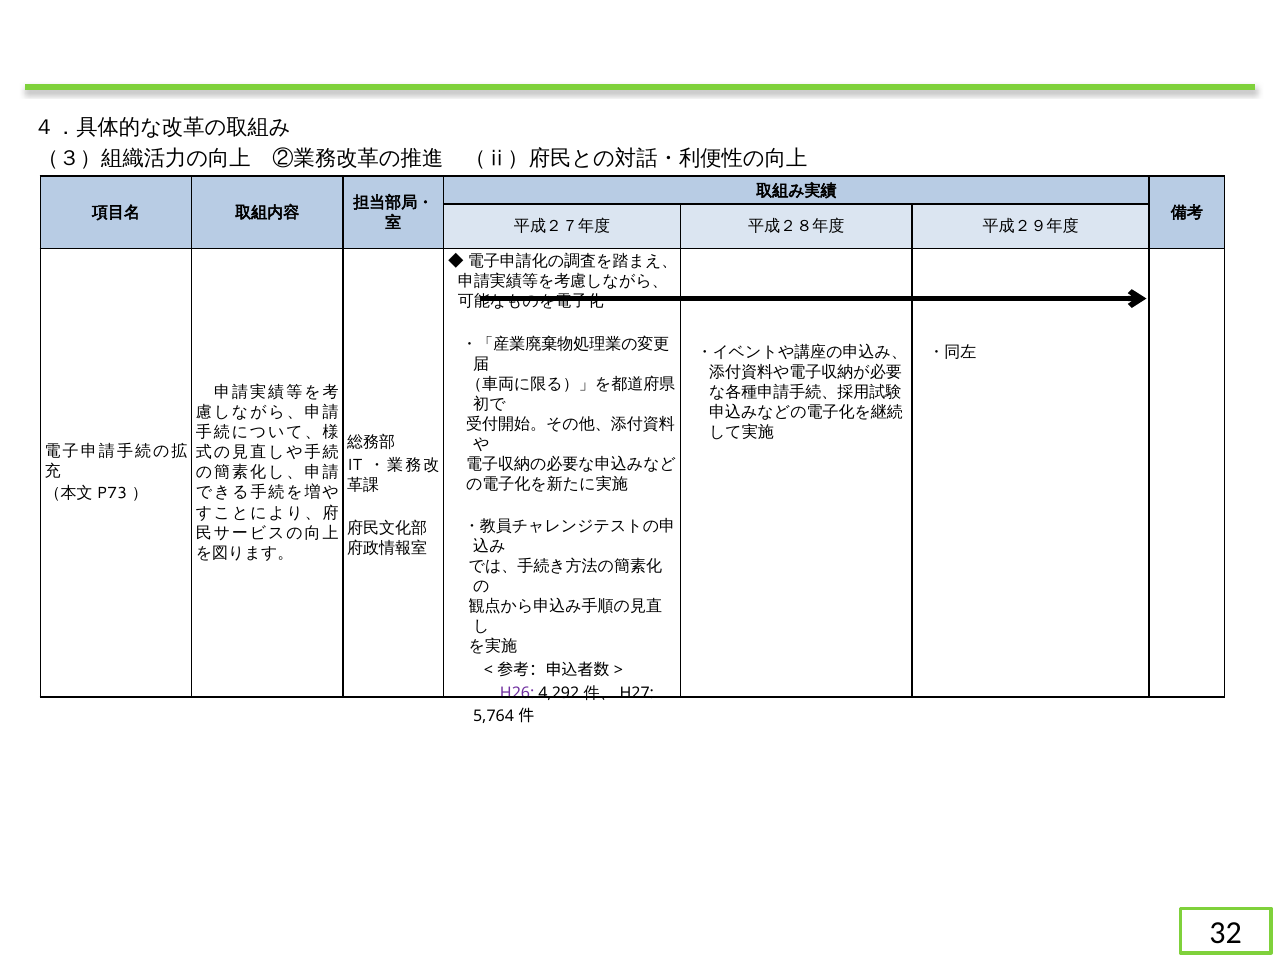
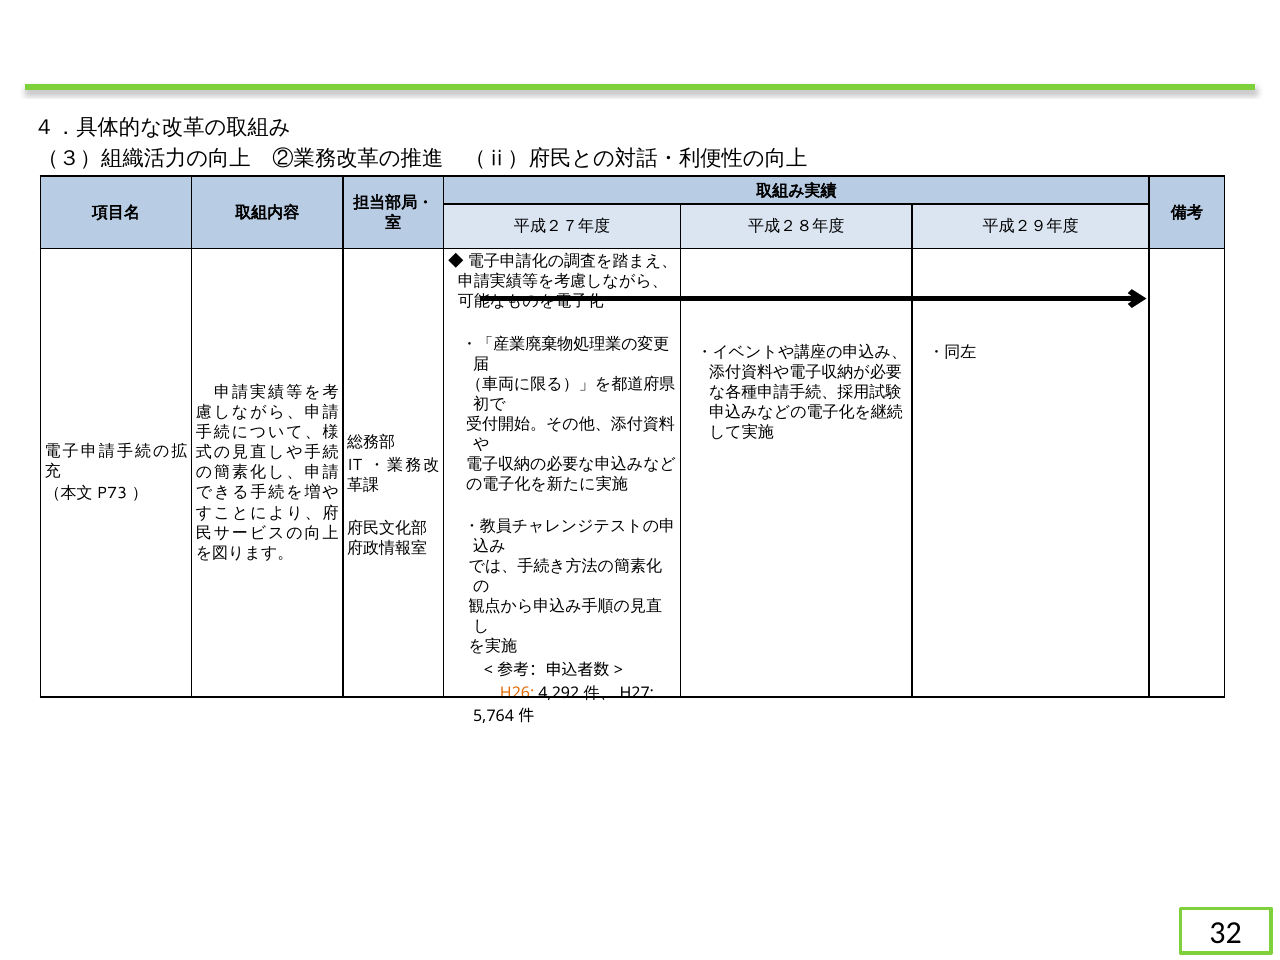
H26 colour: purple -> orange (517, 693)
